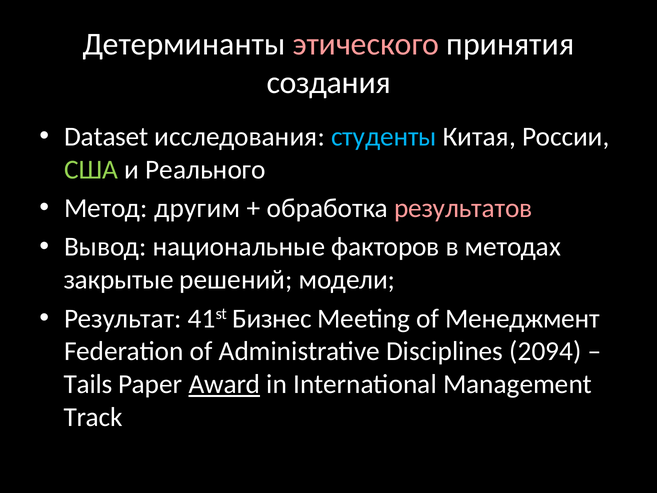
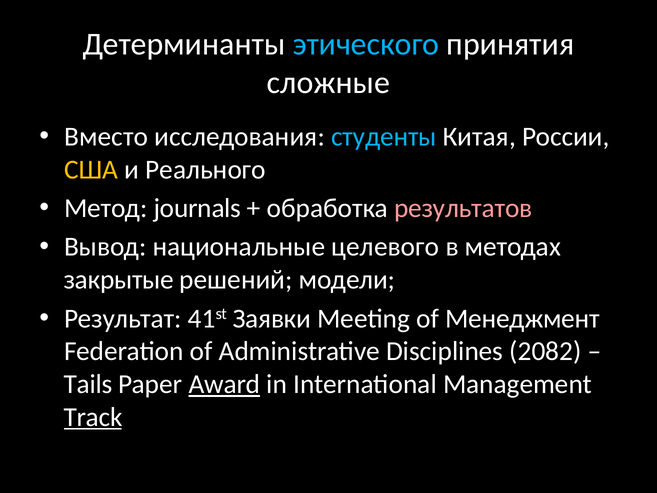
этического colour: pink -> light blue (366, 44)
создания: создания -> сложные (328, 83)
Dataset: Dataset -> Вместо (106, 137)
США colour: light green -> yellow (91, 169)
другим: другим -> journals (197, 208)
факторов: факторов -> целевого (385, 247)
Бизнес: Бизнес -> Заявки (272, 318)
2094: 2094 -> 2082 (545, 351)
Track underline: none -> present (93, 417)
